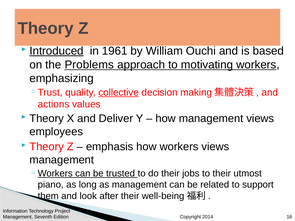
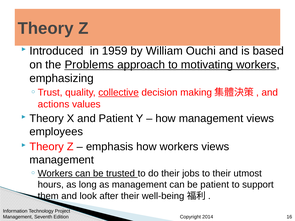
Introduced underline: present -> none (57, 51)
1961: 1961 -> 1959 (115, 51)
and Deliver: Deliver -> Patient (116, 119)
piano: piano -> hours (51, 185)
be related: related -> patient (215, 185)
